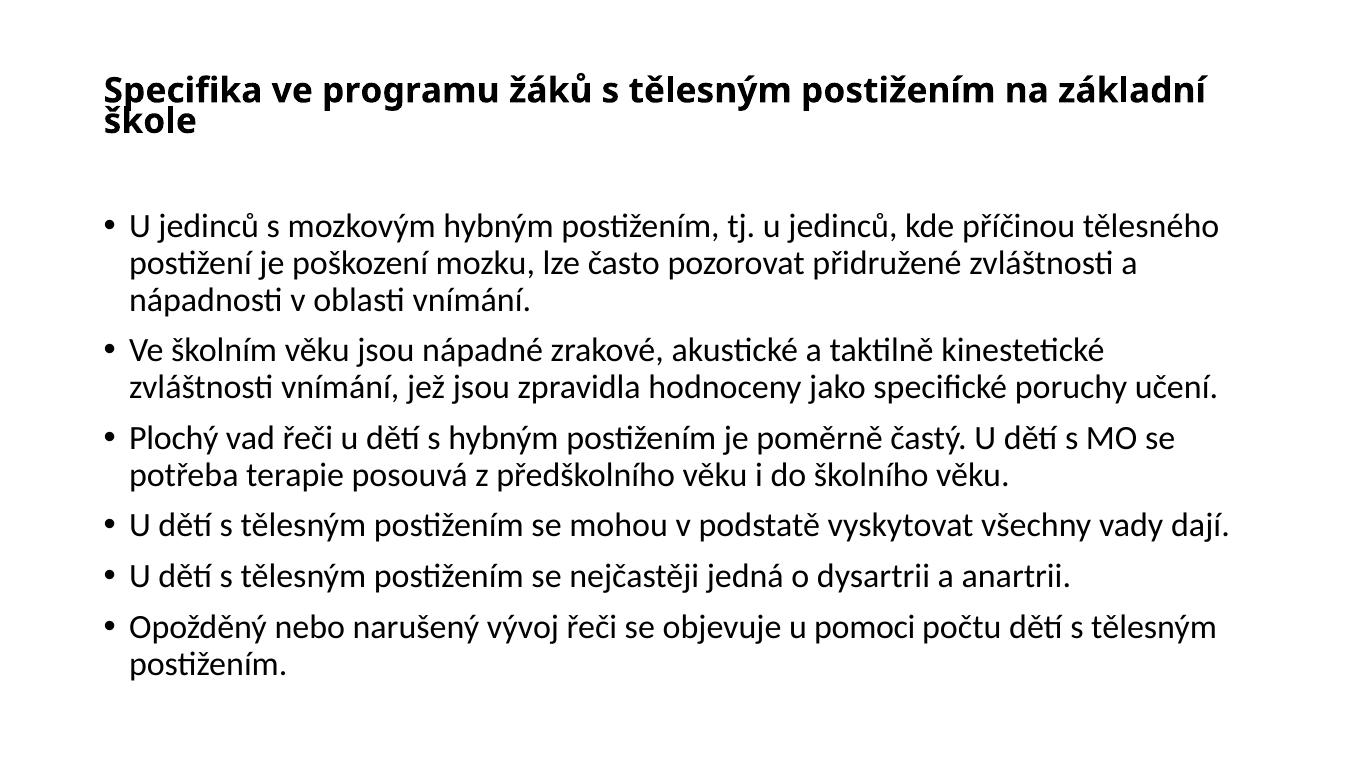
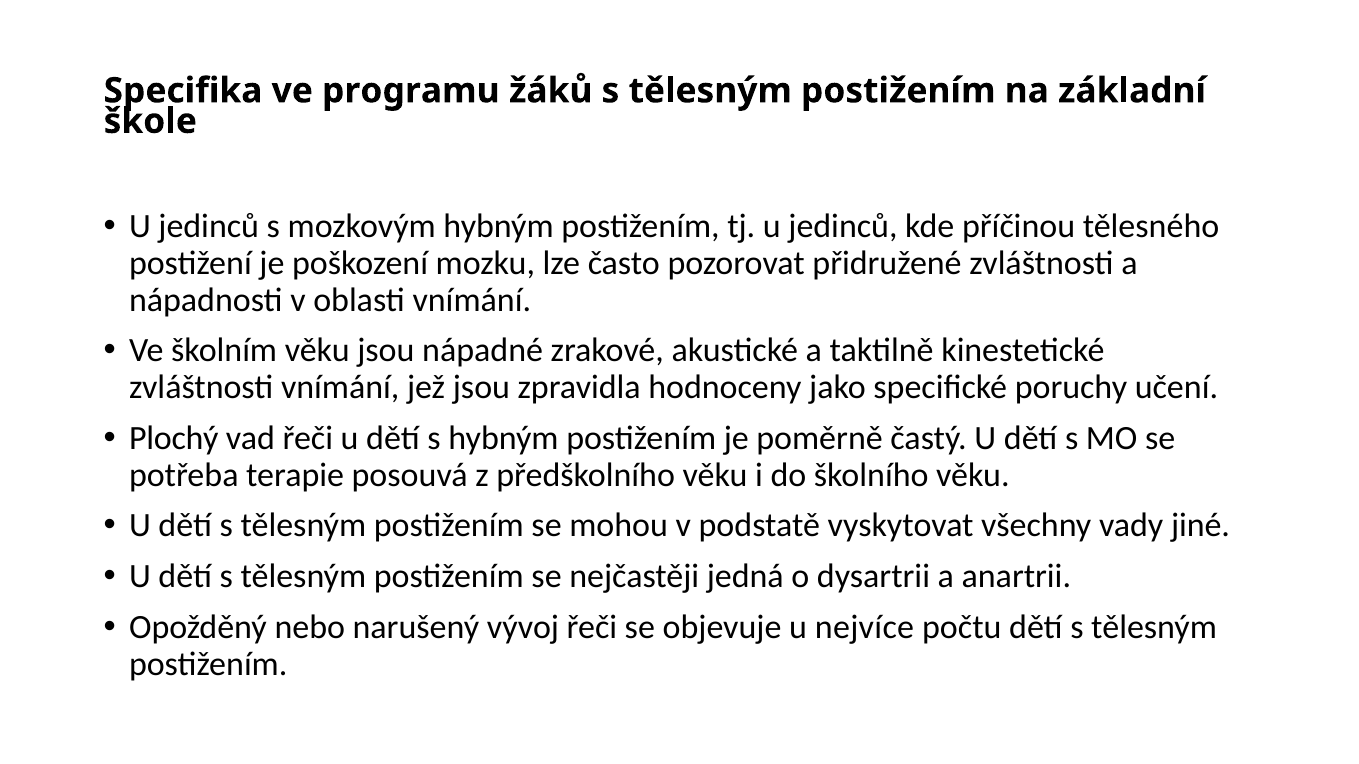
dají: dají -> jiné (1201, 526)
pomoci: pomoci -> nejvíce (864, 628)
